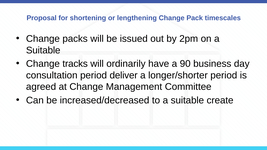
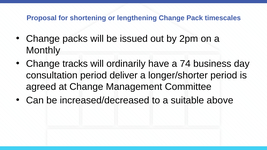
Suitable: Suitable -> Monthly (43, 50)
90: 90 -> 74 (185, 64)
create: create -> above (220, 100)
